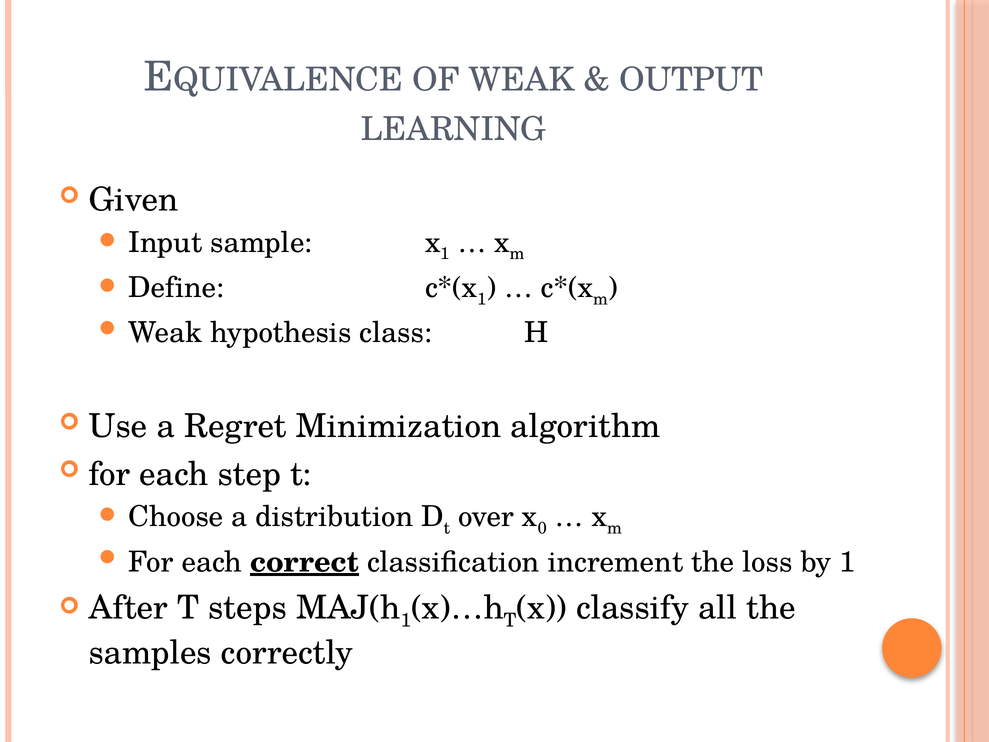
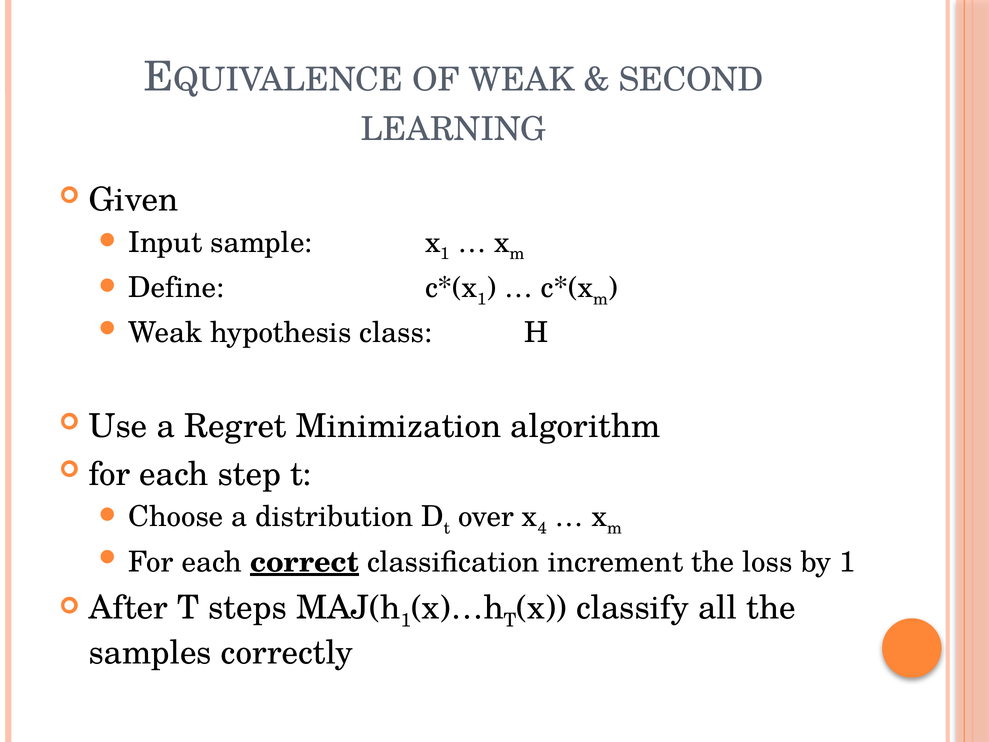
OUTPUT: OUTPUT -> SECOND (691, 80)
0: 0 -> 4 (542, 528)
